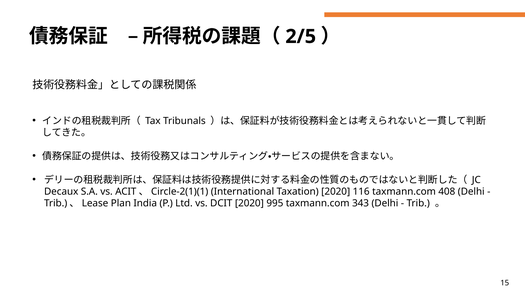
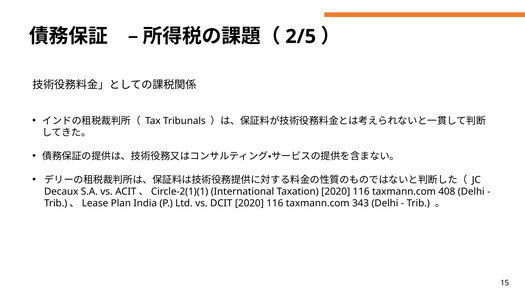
DCIT 2020 995: 995 -> 116 (275, 204)
